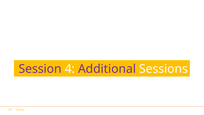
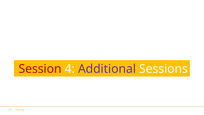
Session colour: purple -> red (40, 69)
